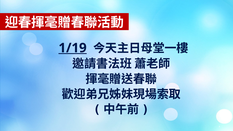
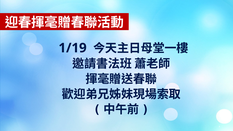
1/19 underline: present -> none (73, 48)
